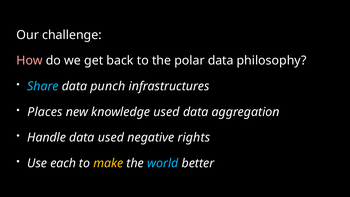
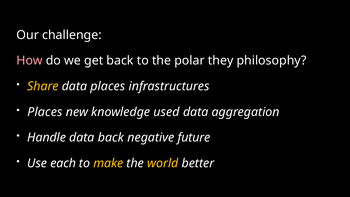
polar data: data -> they (221, 61)
Share colour: light blue -> yellow (43, 86)
data punch: punch -> places (108, 86)
data used: used -> back (111, 137)
rights: rights -> future (194, 137)
world colour: light blue -> yellow (163, 163)
